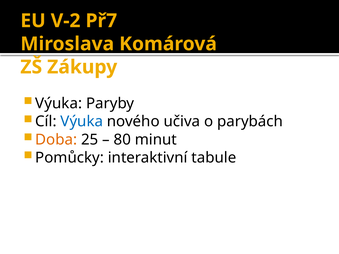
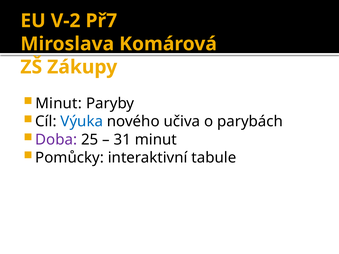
Výuka: Výuka -> Minut (59, 104)
Doba colour: orange -> purple (56, 140)
80: 80 -> 31 (122, 140)
